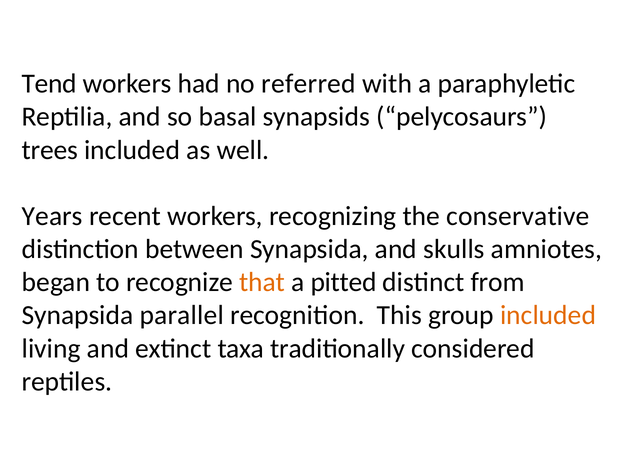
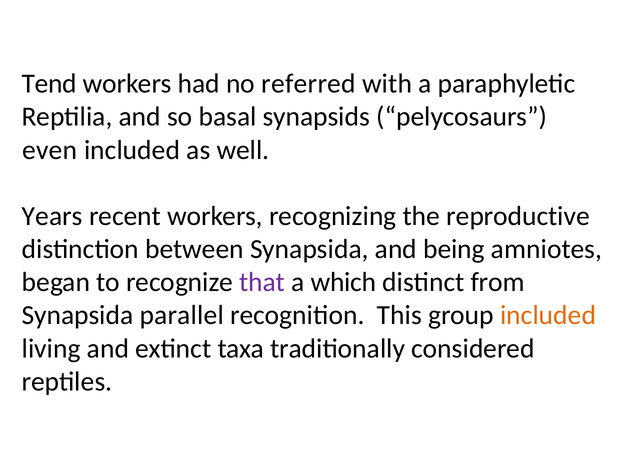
trees: trees -> even (50, 150)
conservative: conservative -> reproductive (518, 216)
skulls: skulls -> being (454, 249)
that colour: orange -> purple (262, 282)
pitted: pitted -> which (343, 282)
